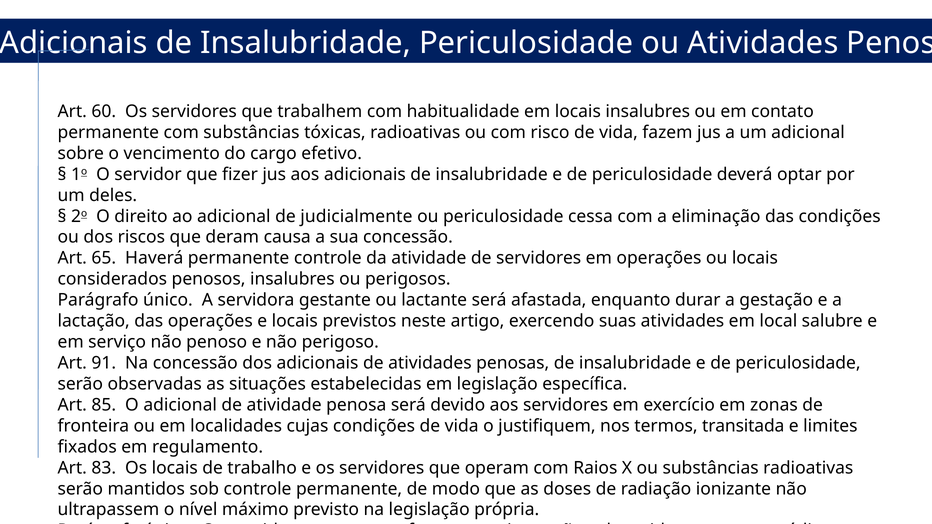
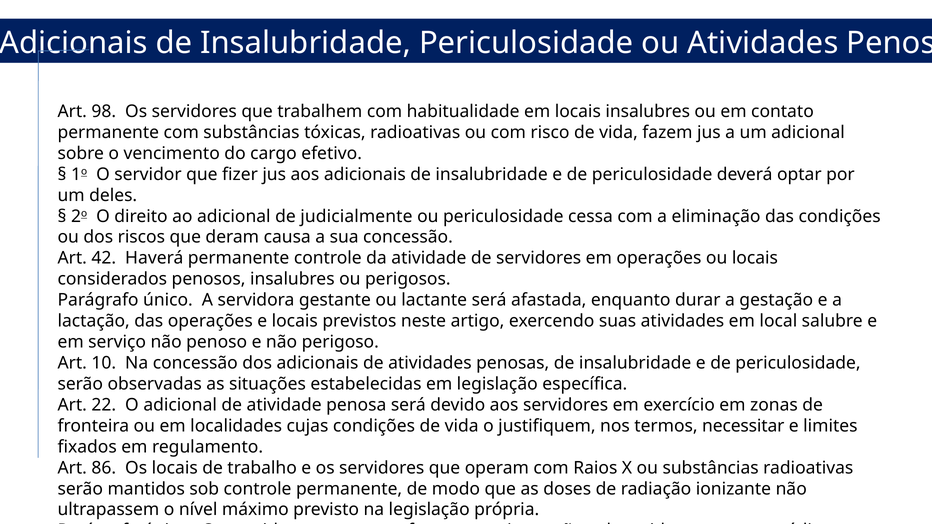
60: 60 -> 98 (104, 112)
65: 65 -> 42 (104, 258)
91: 91 -> 10 (104, 363)
85: 85 -> 22 (104, 405)
transitada: transitada -> necessitar (743, 426)
83: 83 -> 86 (104, 468)
